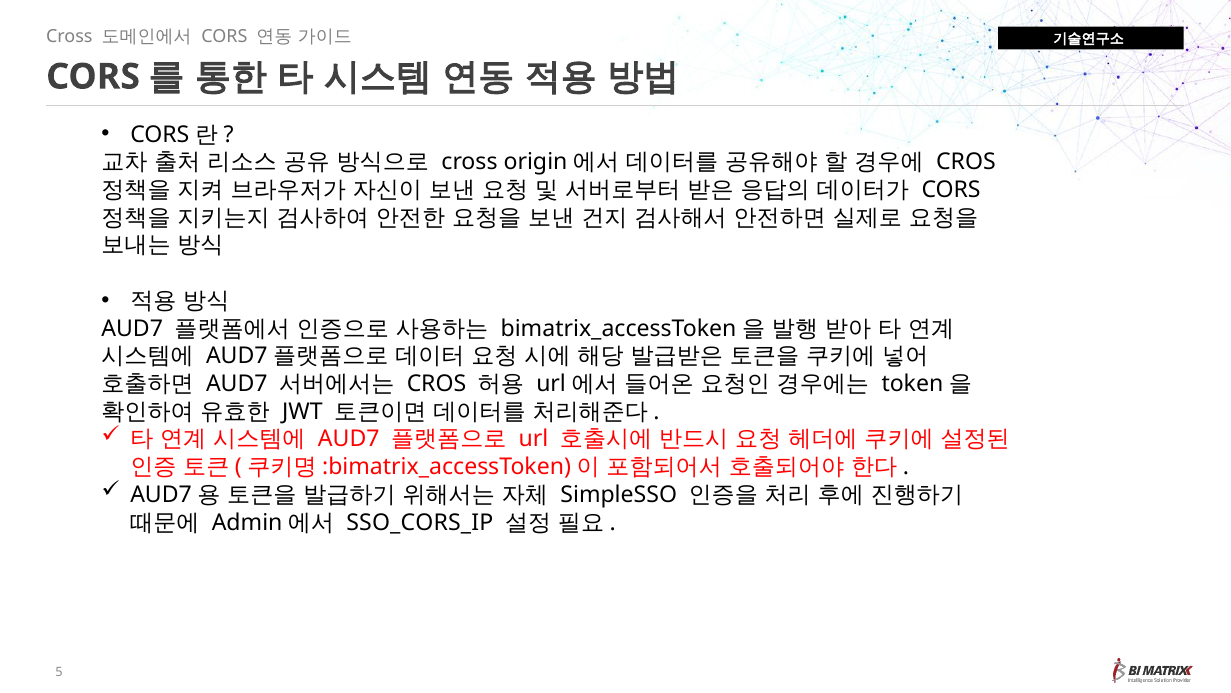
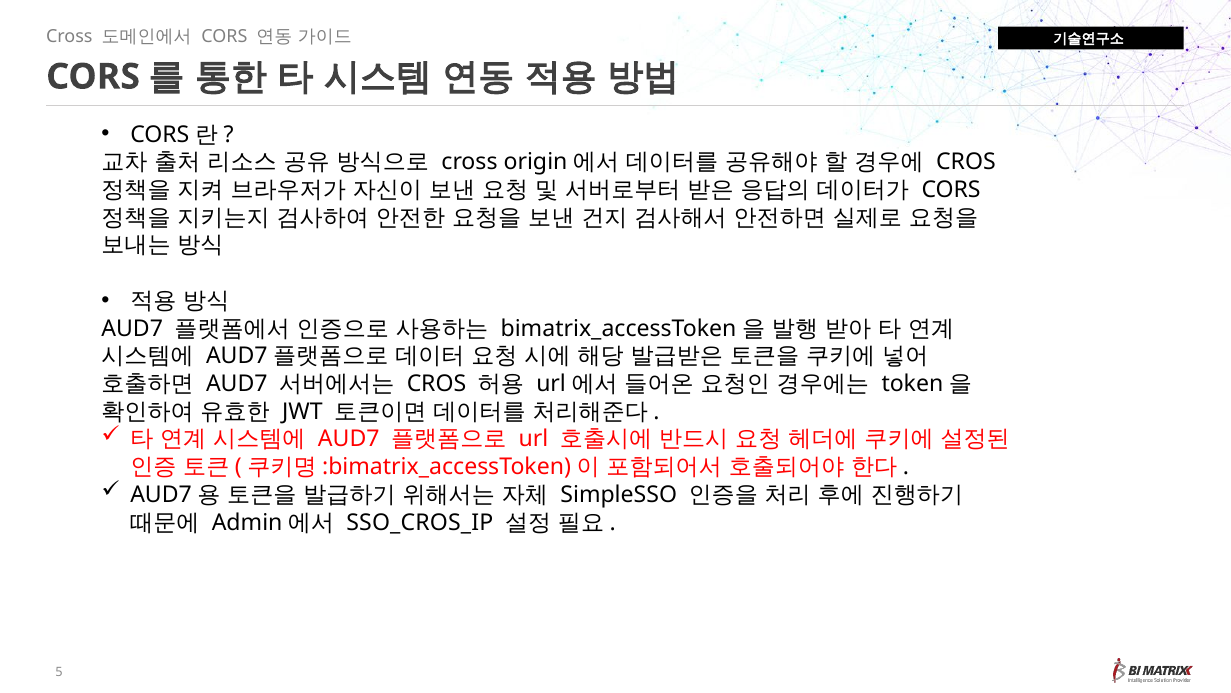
SSO_CORS_IP: SSO_CORS_IP -> SSO_CROS_IP (420, 522)
